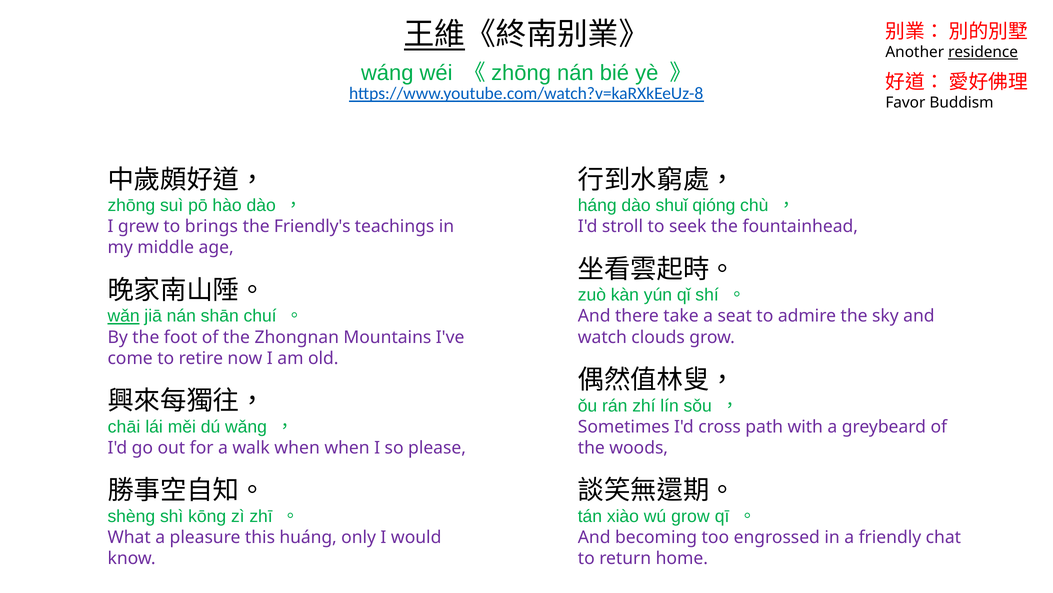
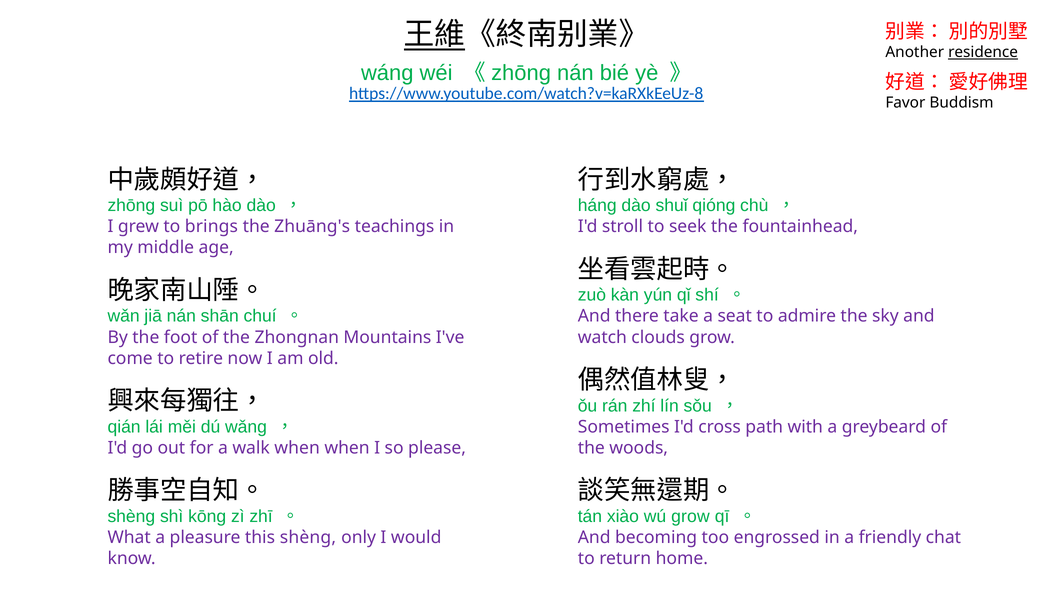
Friendly's: Friendly's -> Zhuāng's (312, 226)
wǎn underline: present -> none (124, 316)
chāi: chāi -> qián (124, 426)
this huáng: huáng -> shèng (308, 537)
